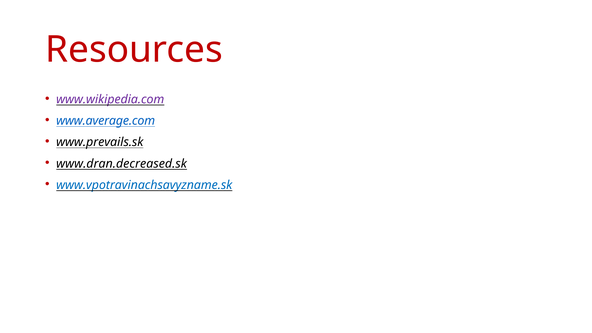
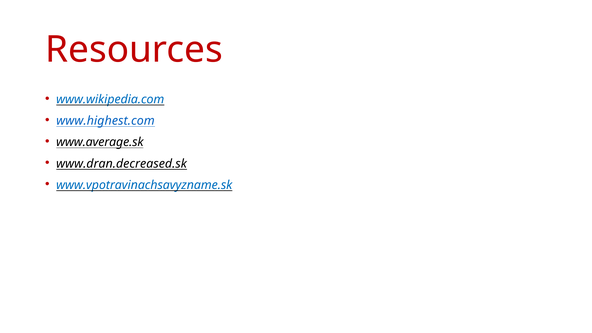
www.wikipedia.com colour: purple -> blue (110, 100)
www.average.com: www.average.com -> www.highest.com (106, 121)
www.prevails.sk: www.prevails.sk -> www.average.sk (100, 142)
